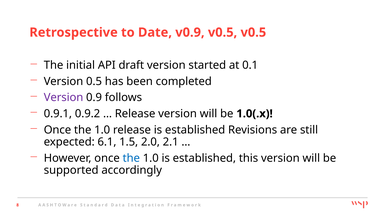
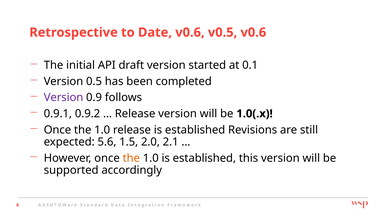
Date v0.9: v0.9 -> v0.6 (190, 32)
v0.5 v0.5: v0.5 -> v0.6 (253, 32)
6.1: 6.1 -> 5.6 (107, 142)
the colour: blue -> orange (131, 158)
